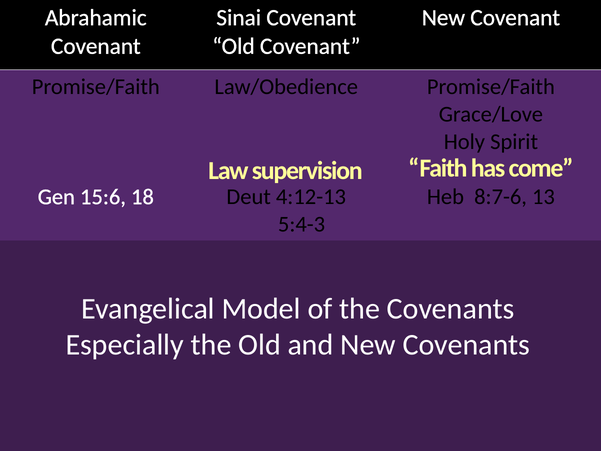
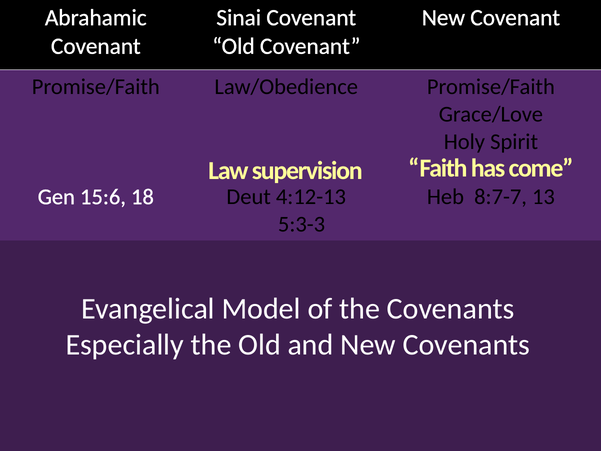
8:7-6: 8:7-6 -> 8:7-7 (501, 197)
5:4-3: 5:4-3 -> 5:3-3 (302, 224)
